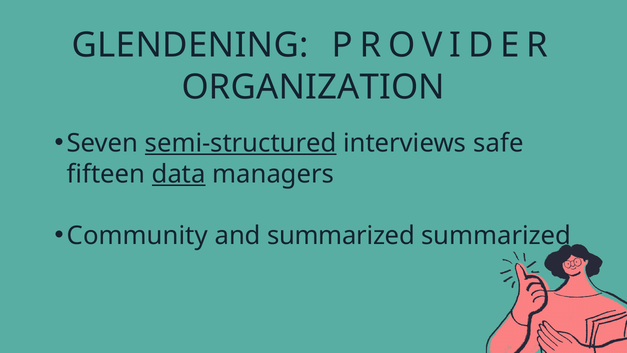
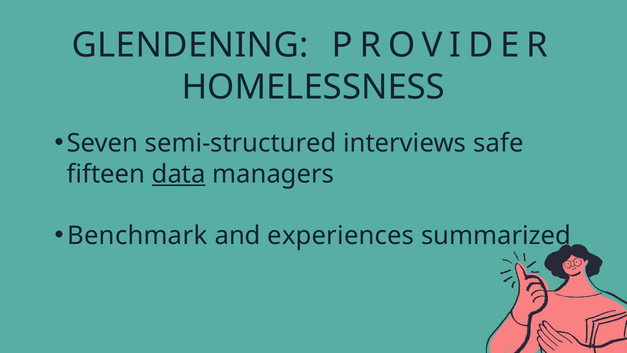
ORGANIZATION: ORGANIZATION -> HOMELESSNESS (313, 87)
semi-structured underline: present -> none (241, 143)
Community: Community -> Benchmark (137, 236)
and summarized: summarized -> experiences (341, 236)
